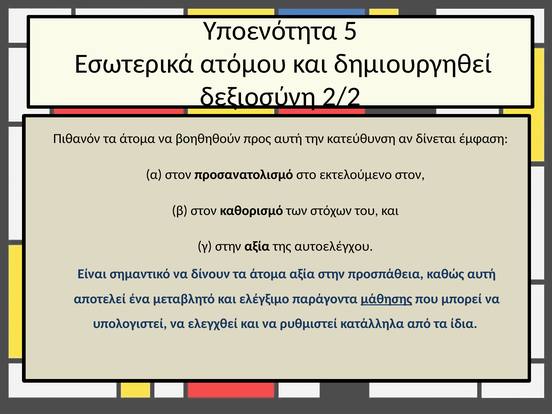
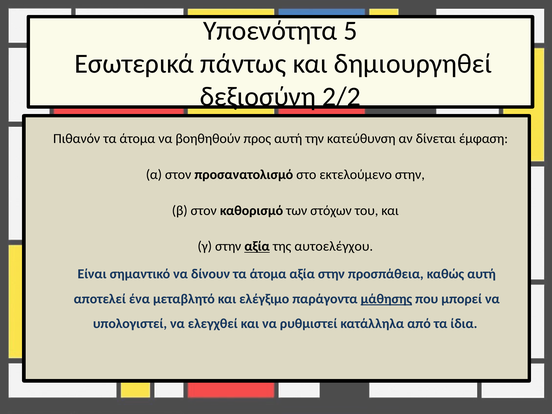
ατόμου: ατόμου -> πάντως (243, 64)
εκτελούμενο στον: στον -> στην (410, 175)
αξία underline: none -> present (257, 246)
